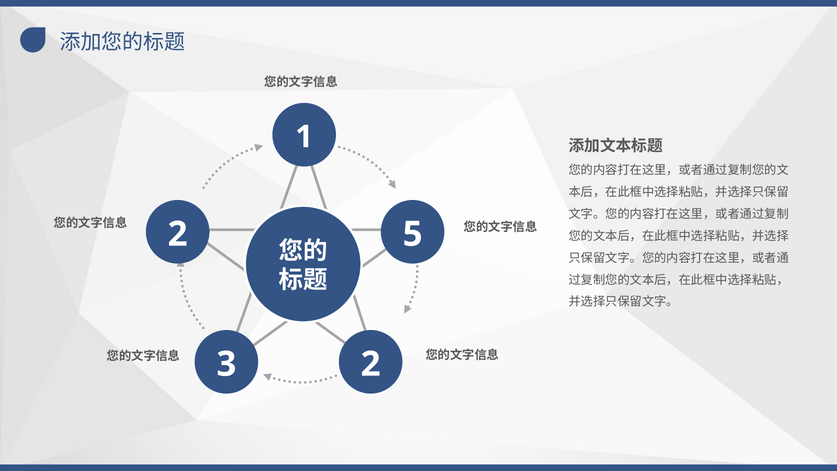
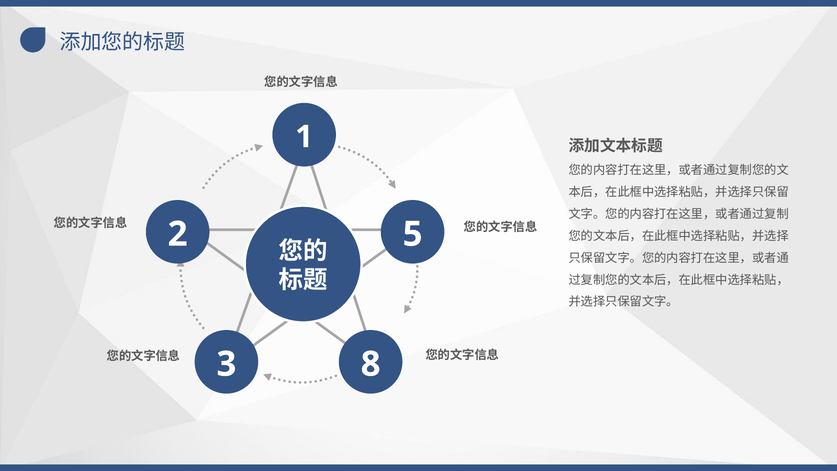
3 2: 2 -> 8 (371, 364)
